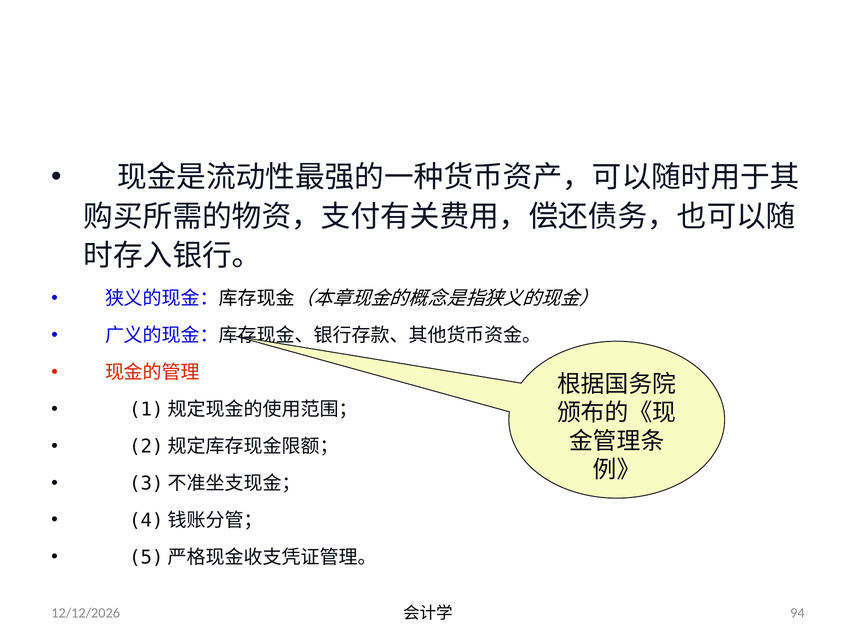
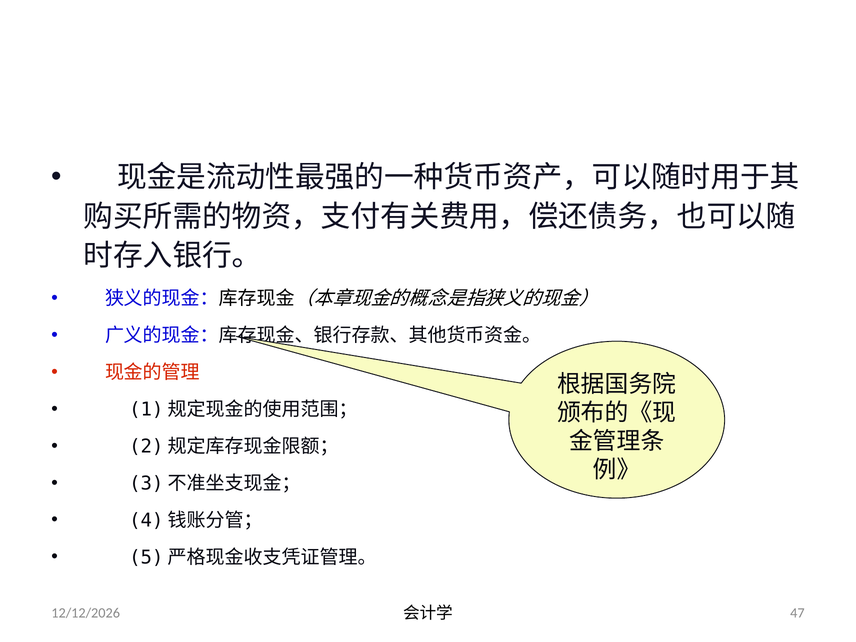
94: 94 -> 47 (797, 613)
